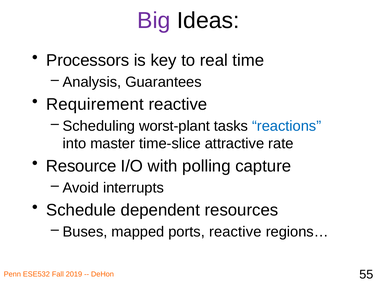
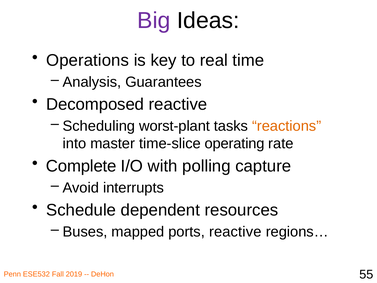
Processors: Processors -> Operations (88, 60)
Requirement: Requirement -> Decomposed (95, 104)
reactions colour: blue -> orange (287, 126)
attractive: attractive -> operating (235, 143)
Resource: Resource -> Complete (81, 166)
